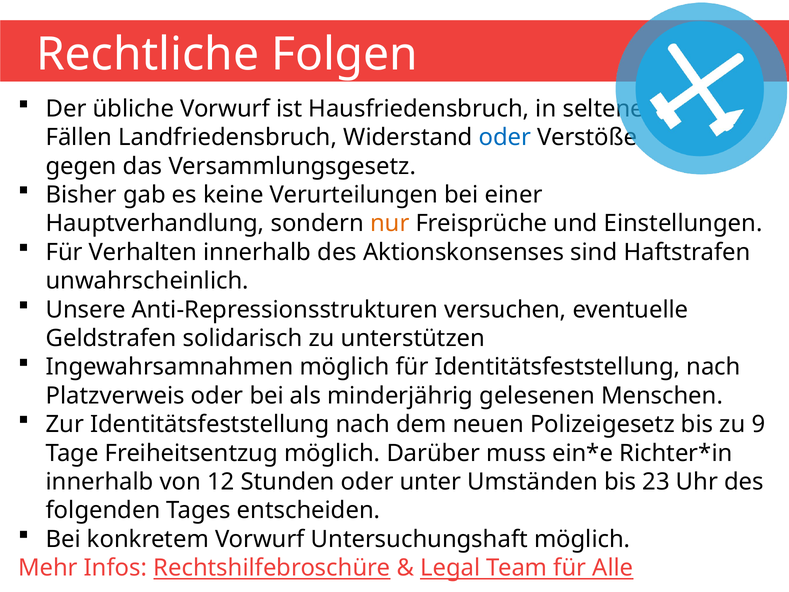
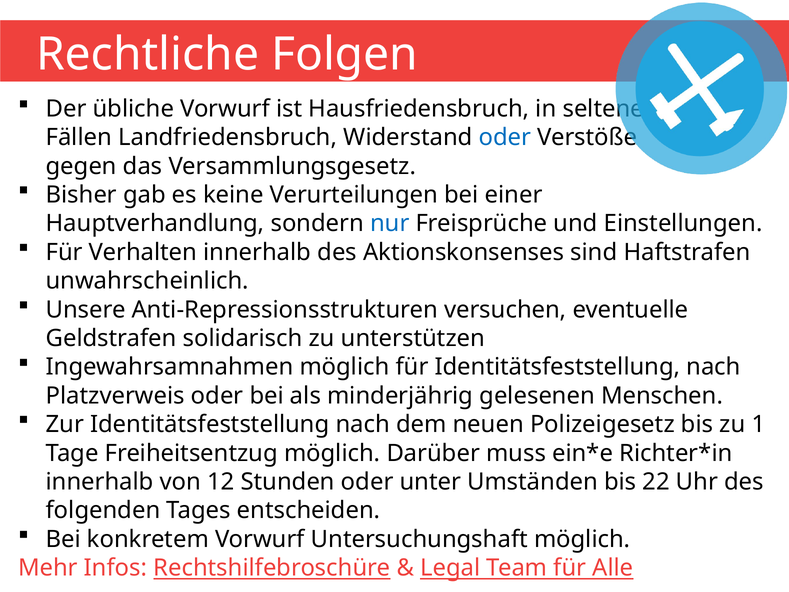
nur colour: orange -> blue (390, 224)
9: 9 -> 1 (758, 424)
23: 23 -> 22 (656, 482)
